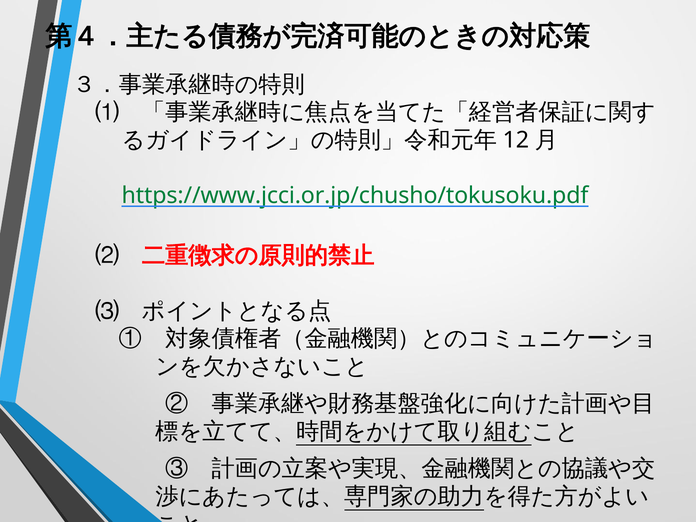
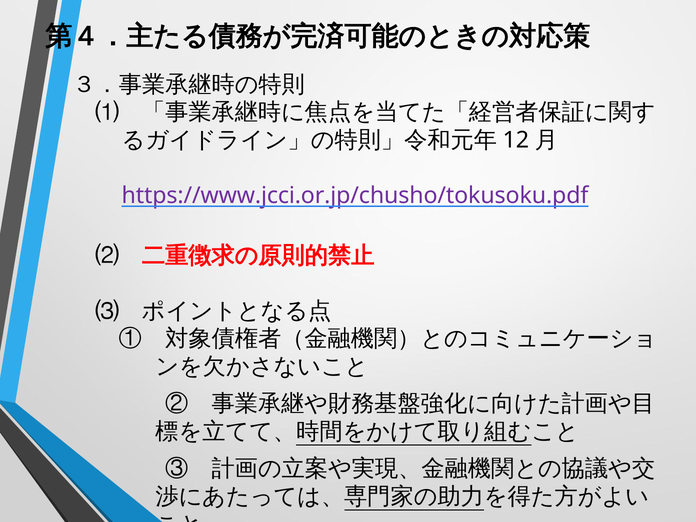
https://www.jcci.or.jp/chusho/tokusoku.pdf colour: green -> purple (355, 196)
